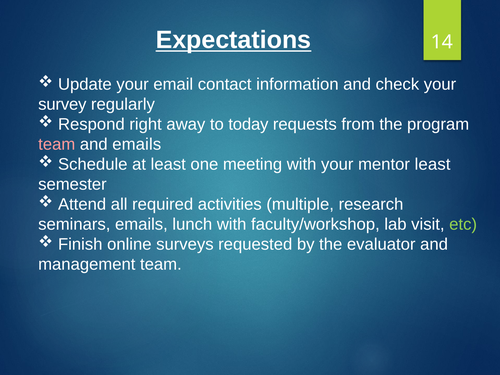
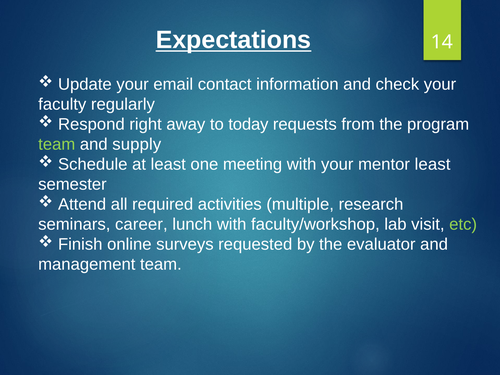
survey: survey -> faculty (62, 104)
team colour: pink -> light green (57, 144)
and emails: emails -> supply (137, 144)
seminars emails: emails -> career (141, 224)
